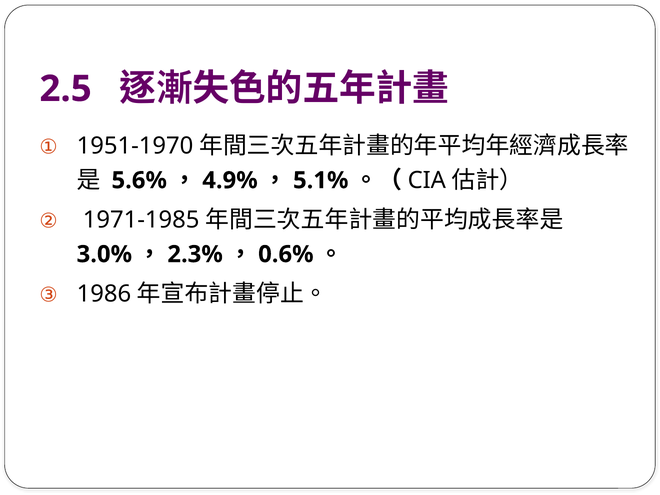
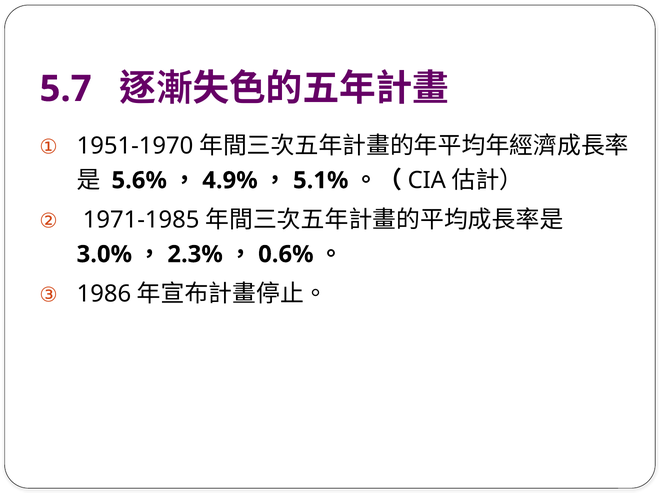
2.5: 2.5 -> 5.7 (66, 89)
